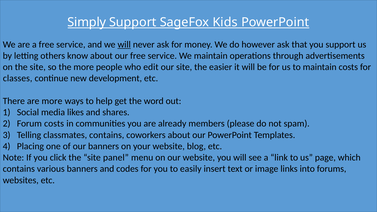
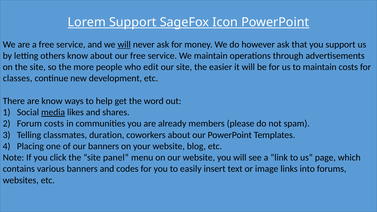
Simply: Simply -> Lorem (87, 22)
Kids: Kids -> Icon (225, 22)
are more: more -> know (52, 101)
media underline: none -> present (53, 112)
classmates contains: contains -> duration (107, 135)
